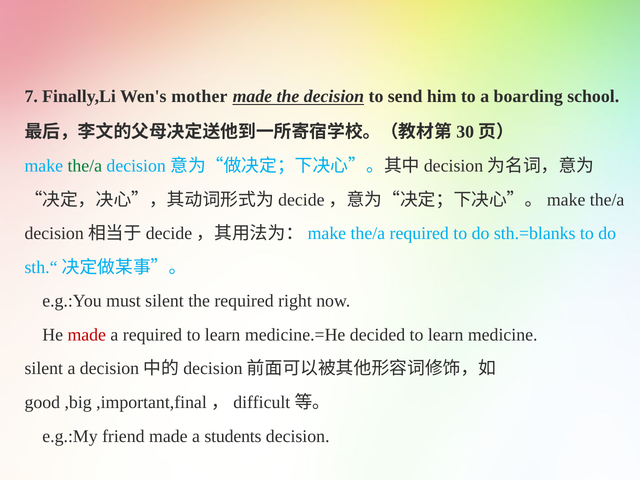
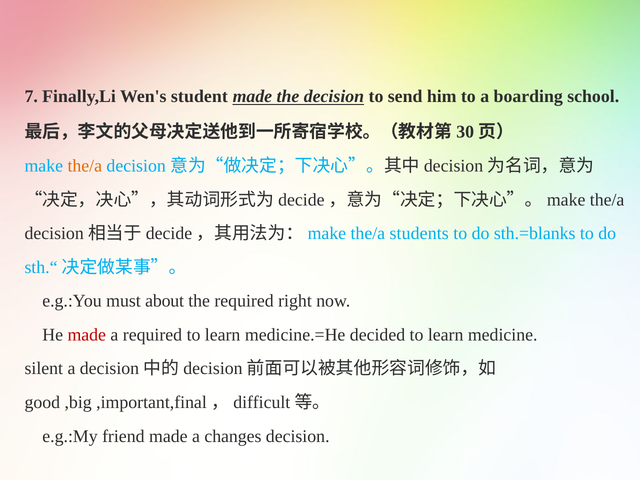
mother: mother -> student (199, 97)
the/a colour: green -> orange (85, 166)
the/a required: required -> students (419, 233)
must silent: silent -> about (165, 301)
students: students -> changes (233, 436)
